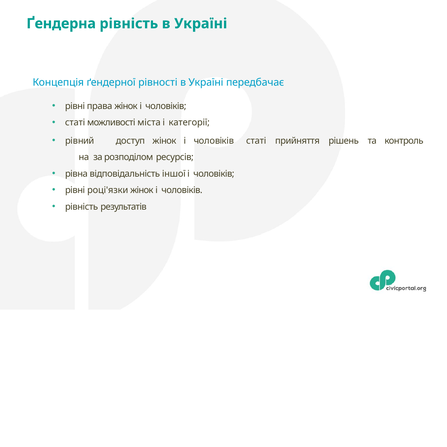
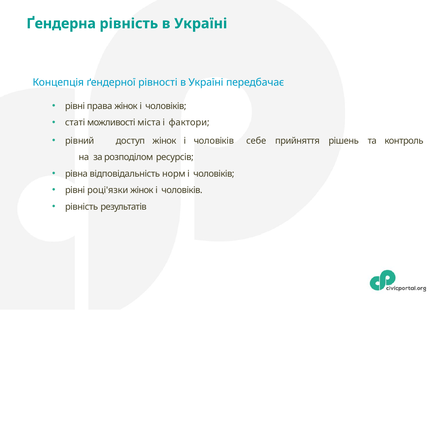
категорії: категорії -> фактори (189, 123)
статi: статi -> себе (256, 141)
іншої: іншої -> норм (174, 174)
